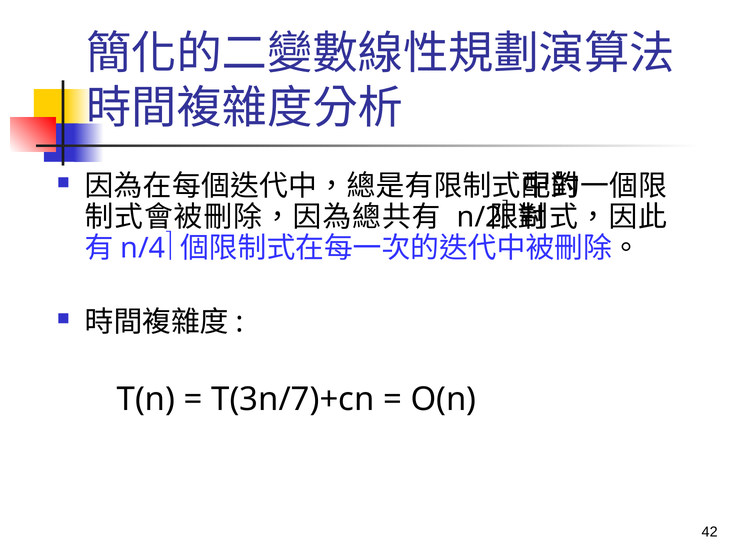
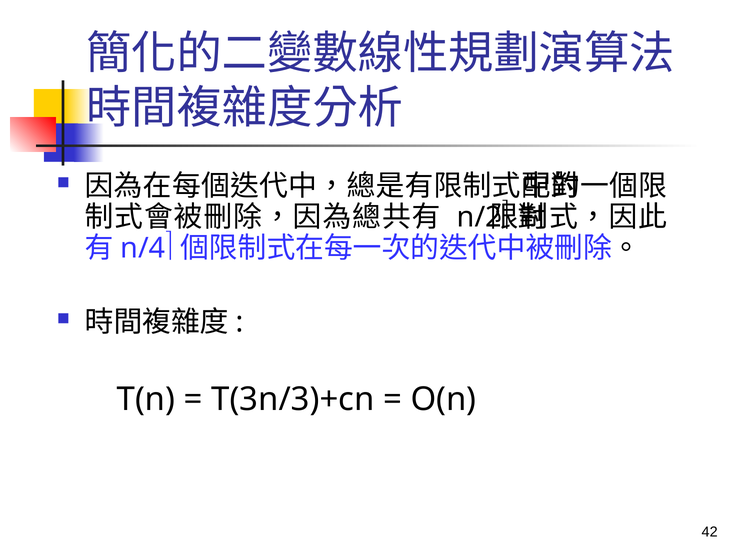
T(3n/7)+cn: T(3n/7)+cn -> T(3n/3)+cn (293, 399)
